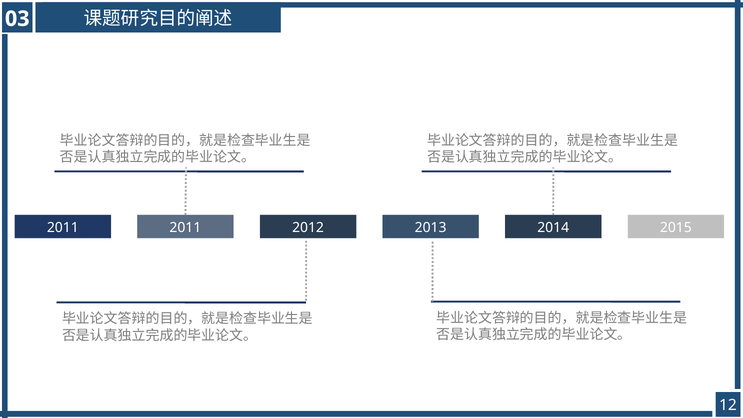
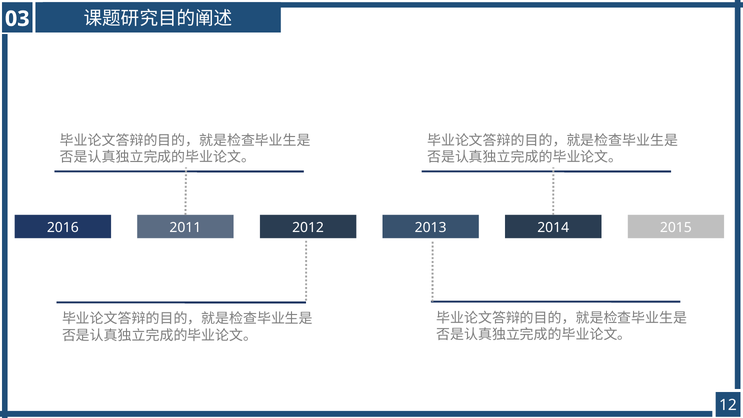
2011: 2011 -> 2016 (63, 227)
